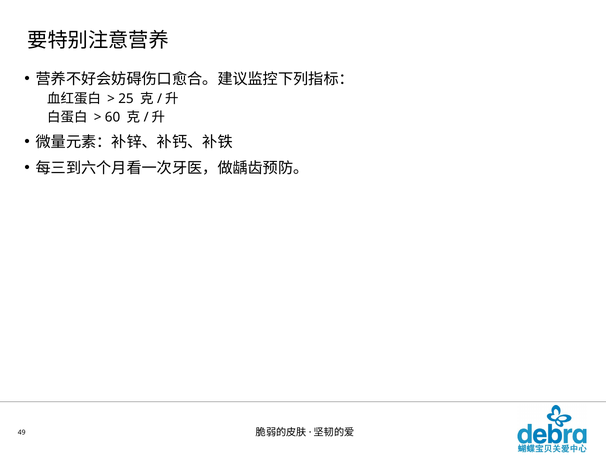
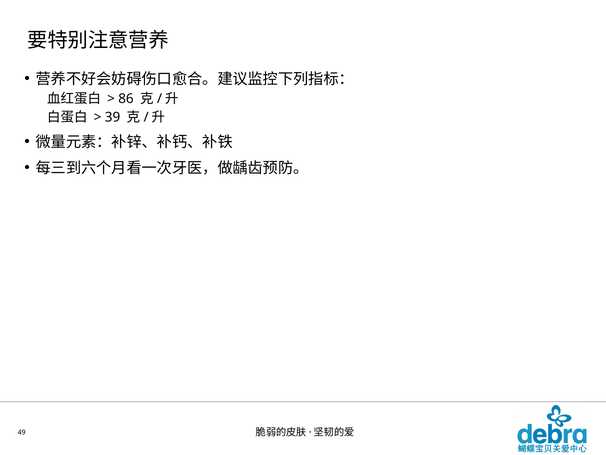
25: 25 -> 86 (126, 99)
60: 60 -> 39 (113, 117)
